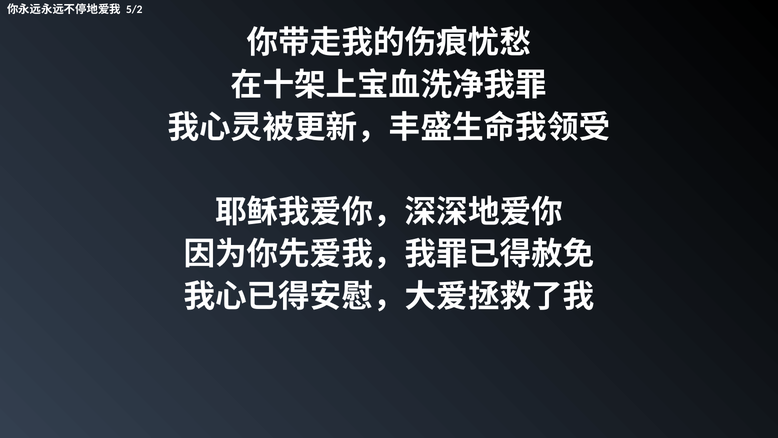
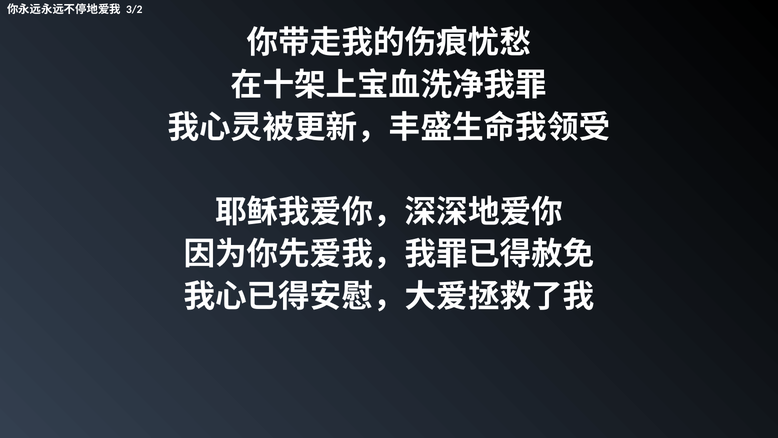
5/2: 5/2 -> 3/2 (134, 10)
